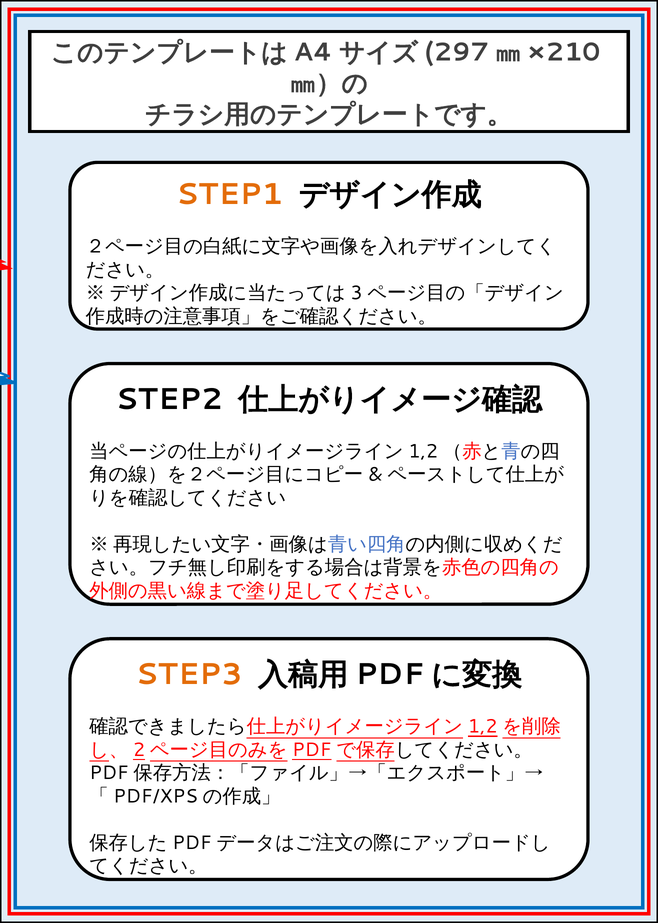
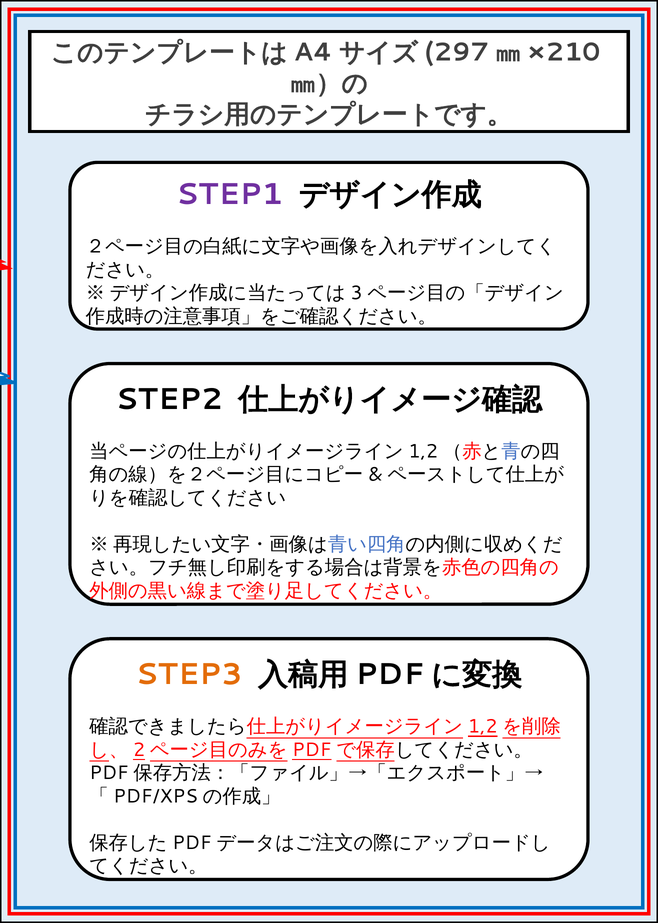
STEP1 colour: orange -> purple (230, 194)
